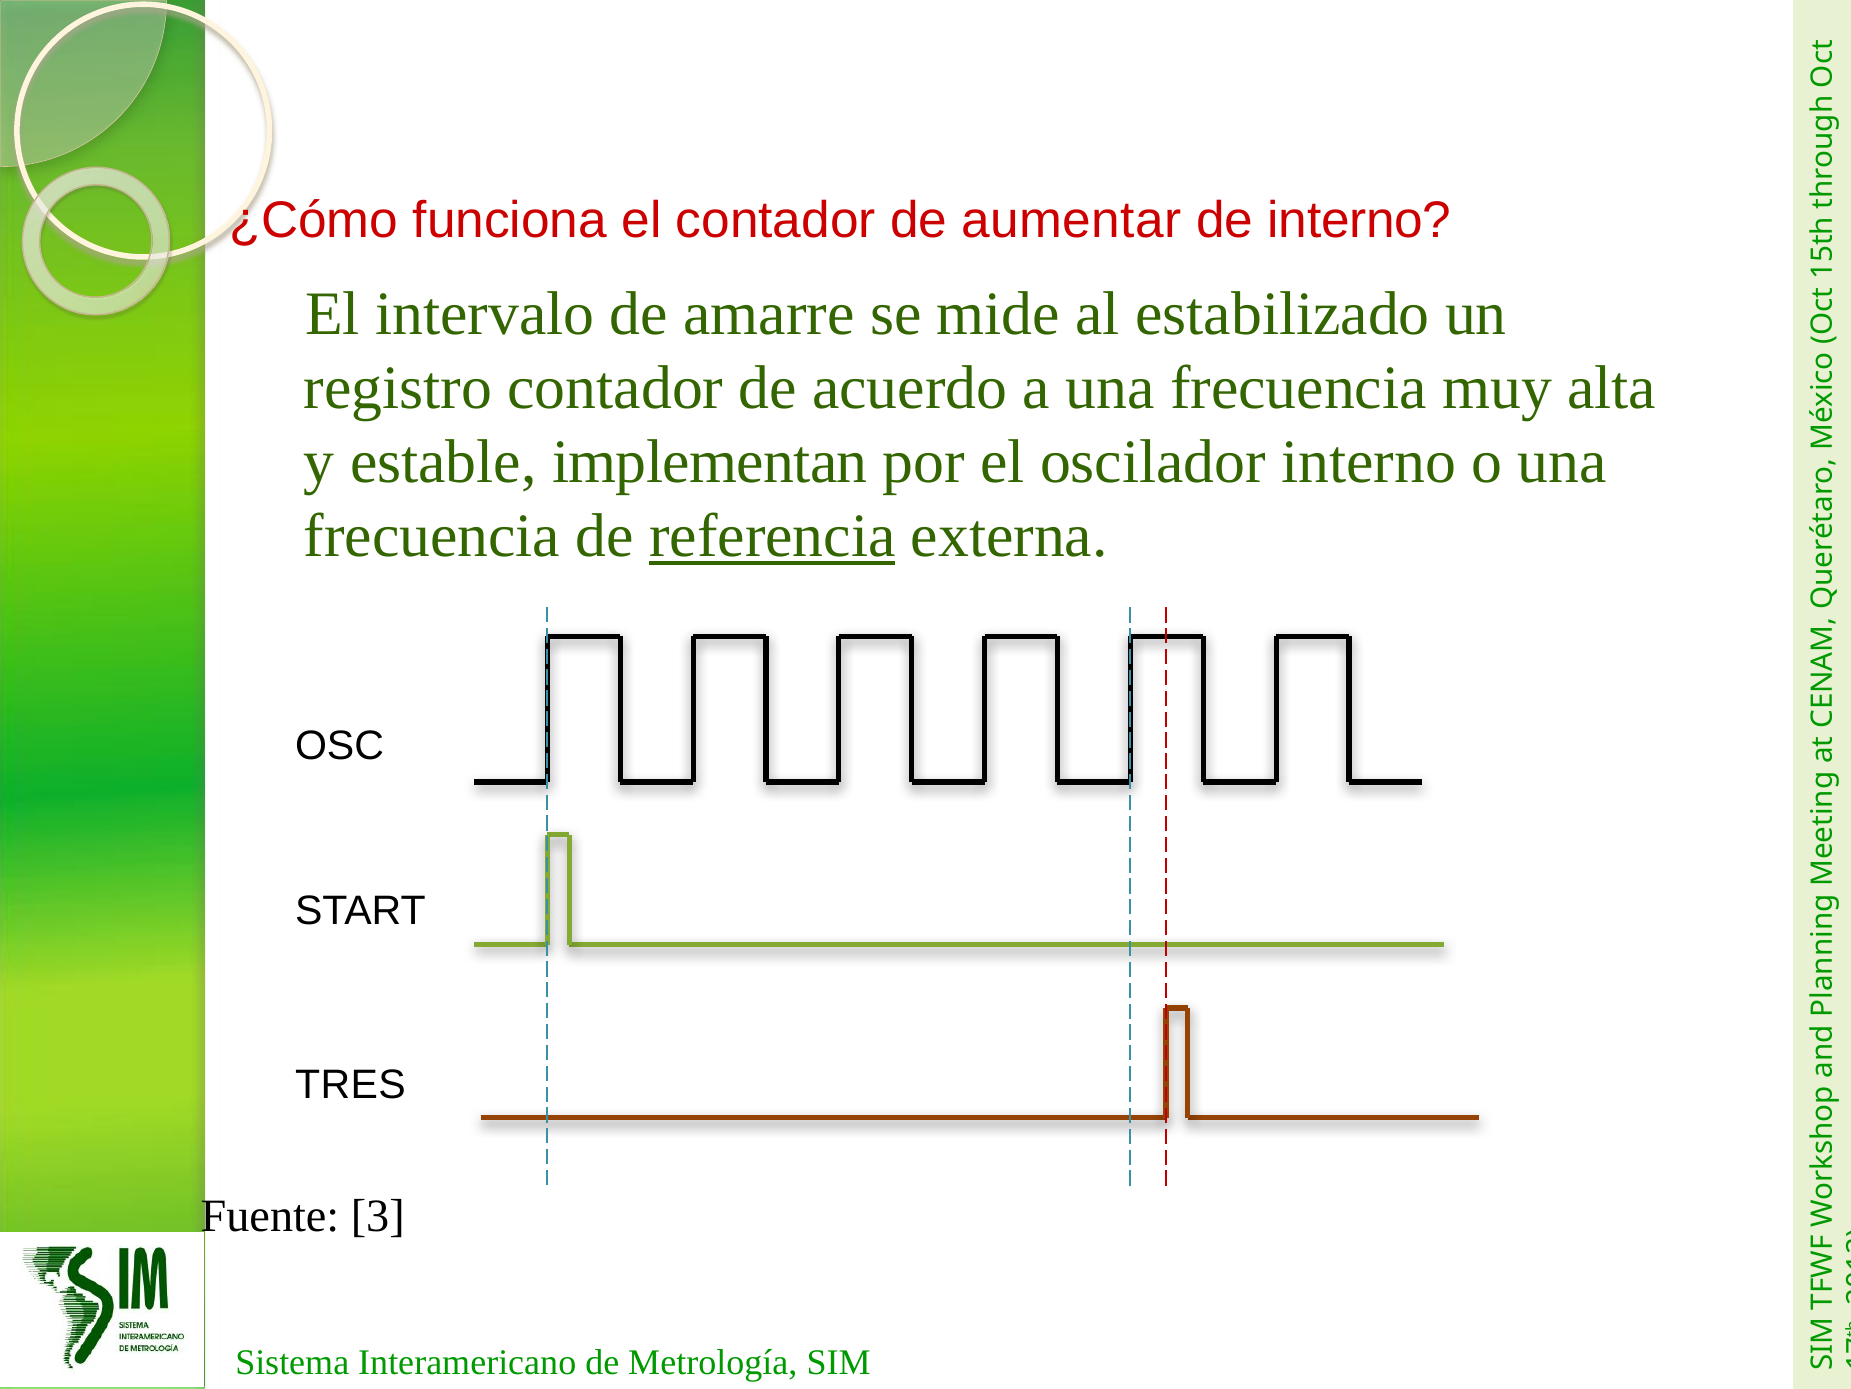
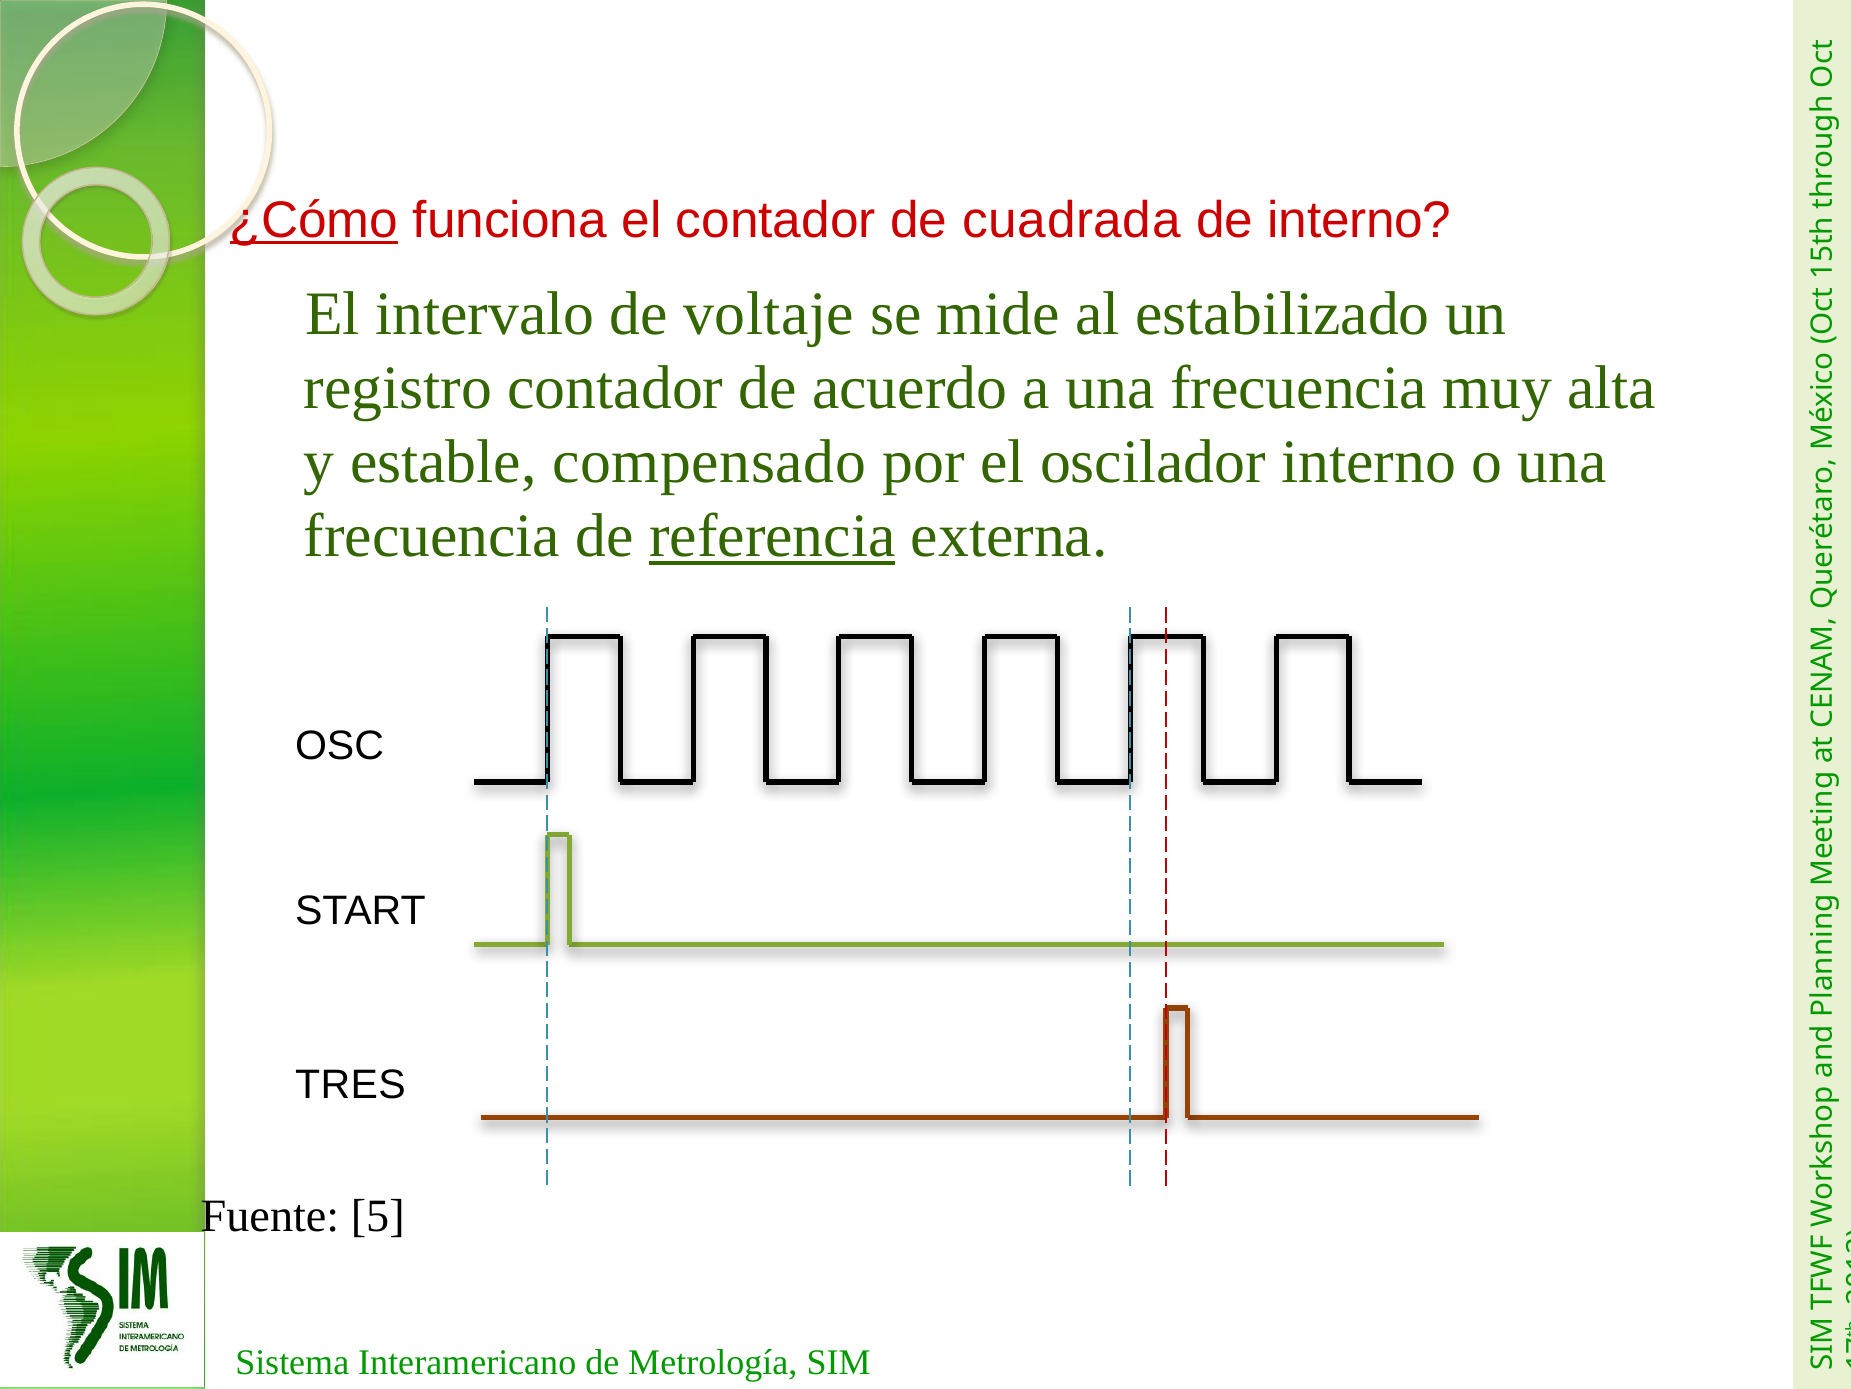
¿Cómo underline: none -> present (314, 220)
aumentar: aumentar -> cuadrada (1072, 220)
amarre: amarre -> voltaje (769, 314)
implementan: implementan -> compensado (709, 462)
Fuente 3: 3 -> 5 (378, 1215)
